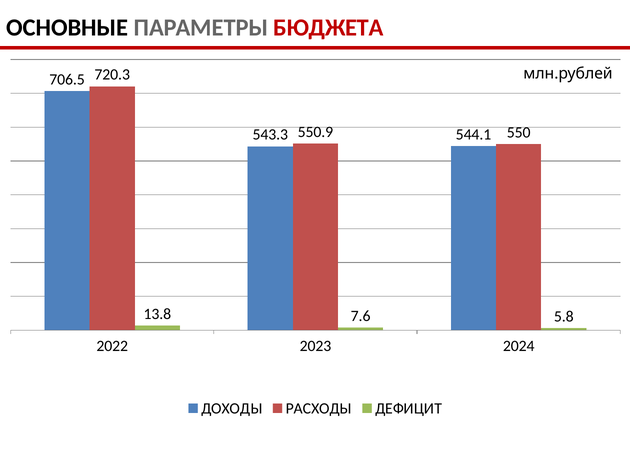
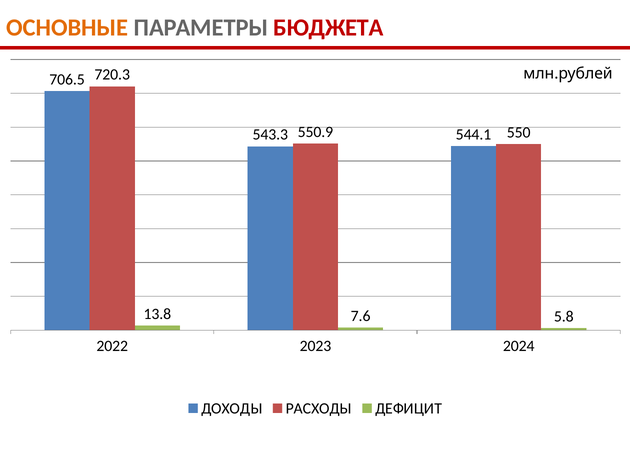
ОСНОВНЫЕ colour: black -> orange (67, 28)
